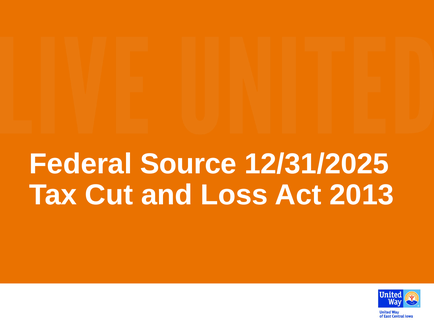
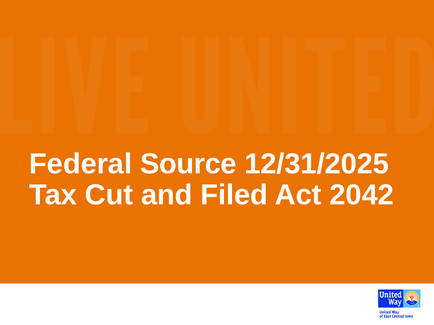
Loss: Loss -> Filed (234, 195)
2013: 2013 -> 2042 (362, 195)
